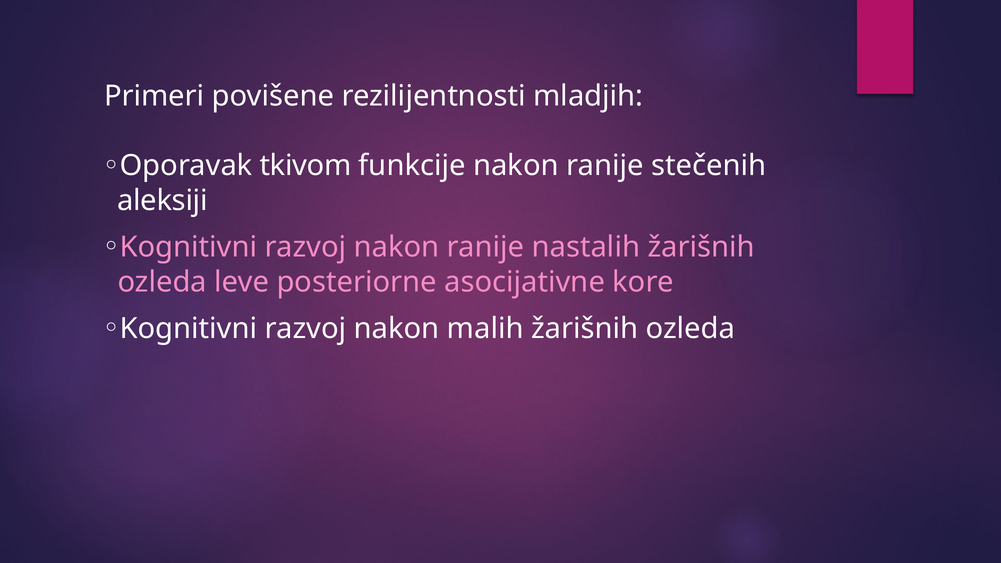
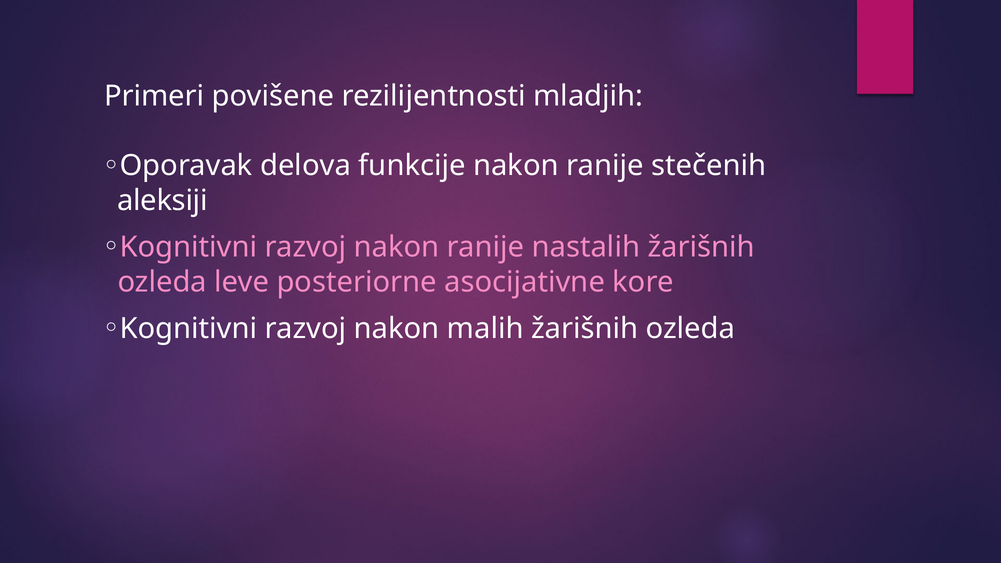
tkivom: tkivom -> delova (305, 166)
